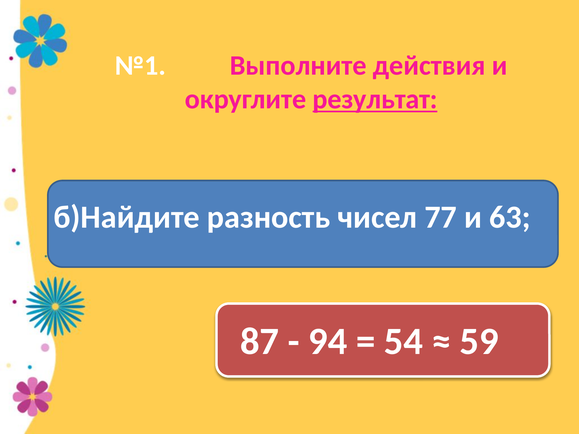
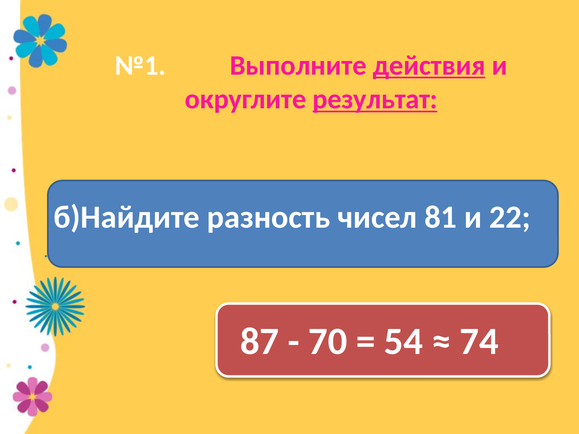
действия underline: none -> present (429, 66)
77: 77 -> 81 (441, 217)
63: 63 -> 22 (510, 217)
94: 94 -> 70 (328, 342)
59: 59 -> 74 (479, 342)
